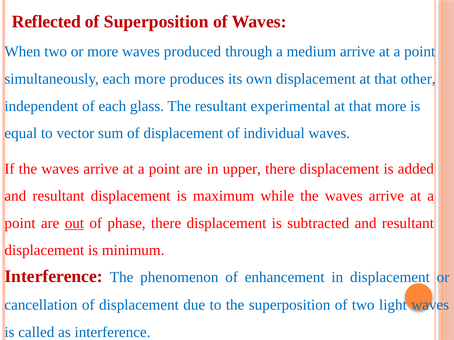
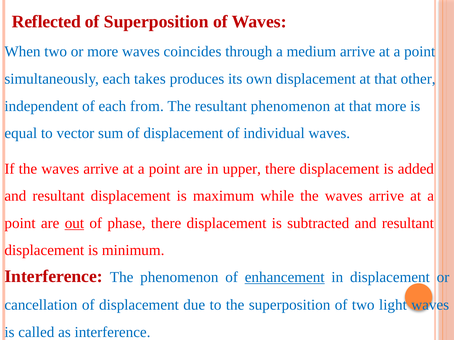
produced: produced -> coincides (192, 52)
each more: more -> takes (150, 79)
glass: glass -> from (147, 106)
resultant experimental: experimental -> phenomenon (290, 106)
enhancement underline: none -> present (285, 278)
